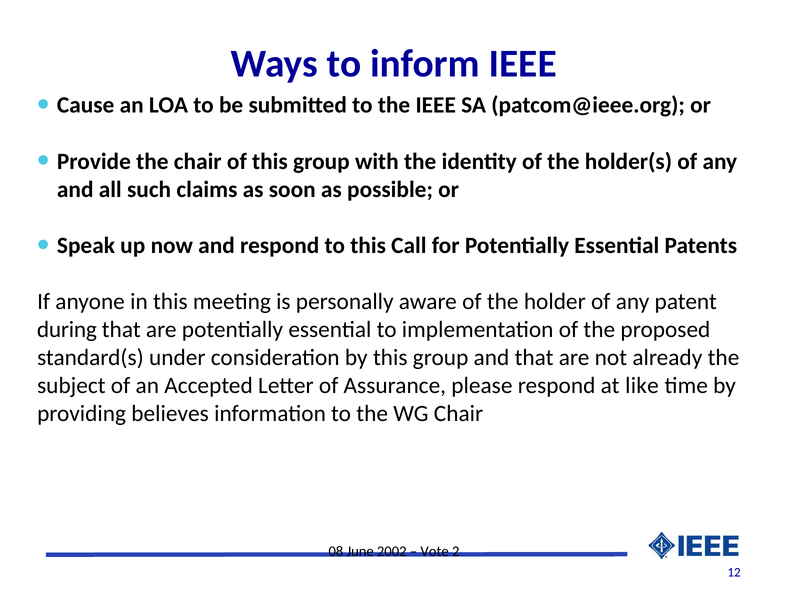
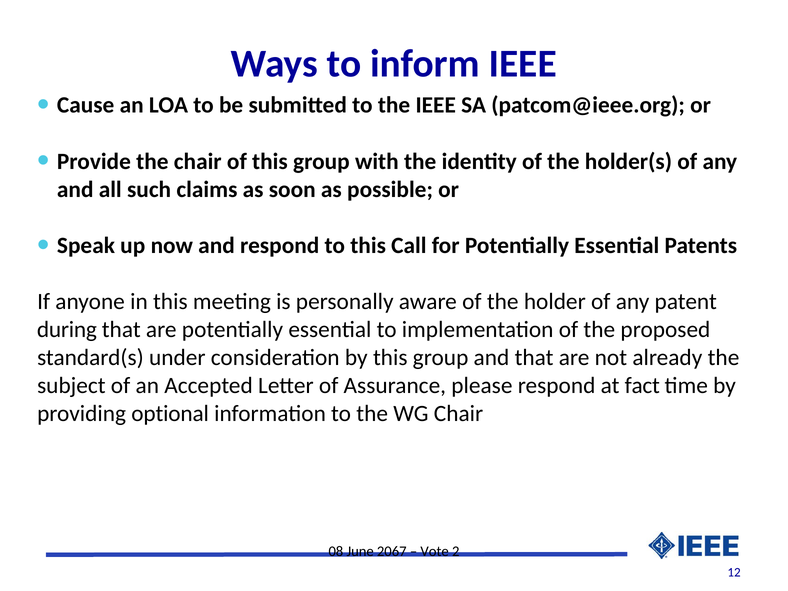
like: like -> fact (642, 386)
believes: believes -> optional (170, 414)
2002: 2002 -> 2067 (392, 551)
